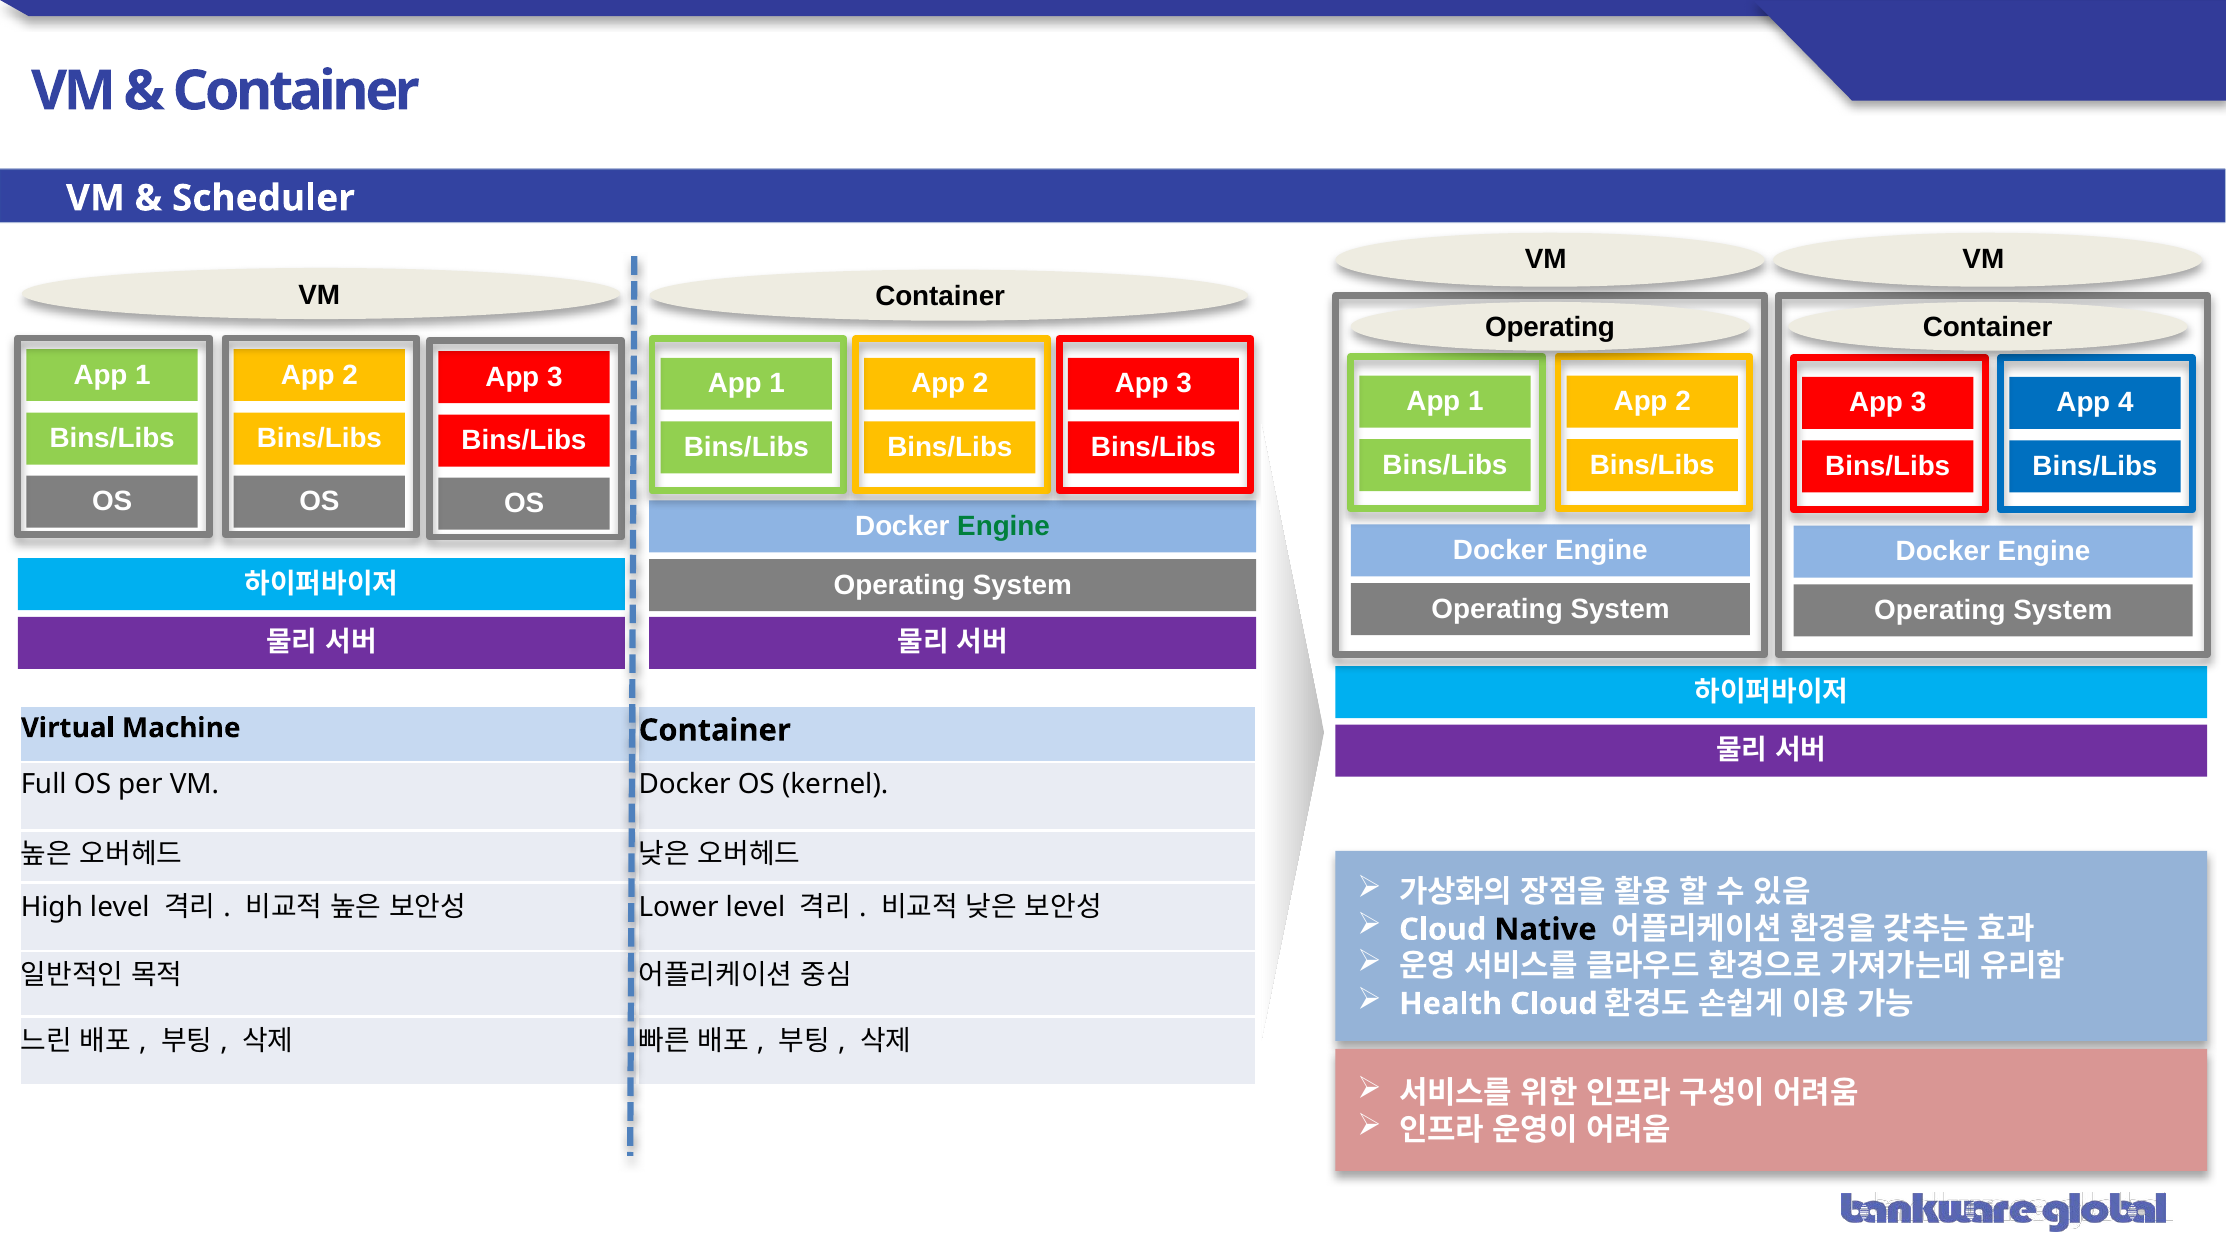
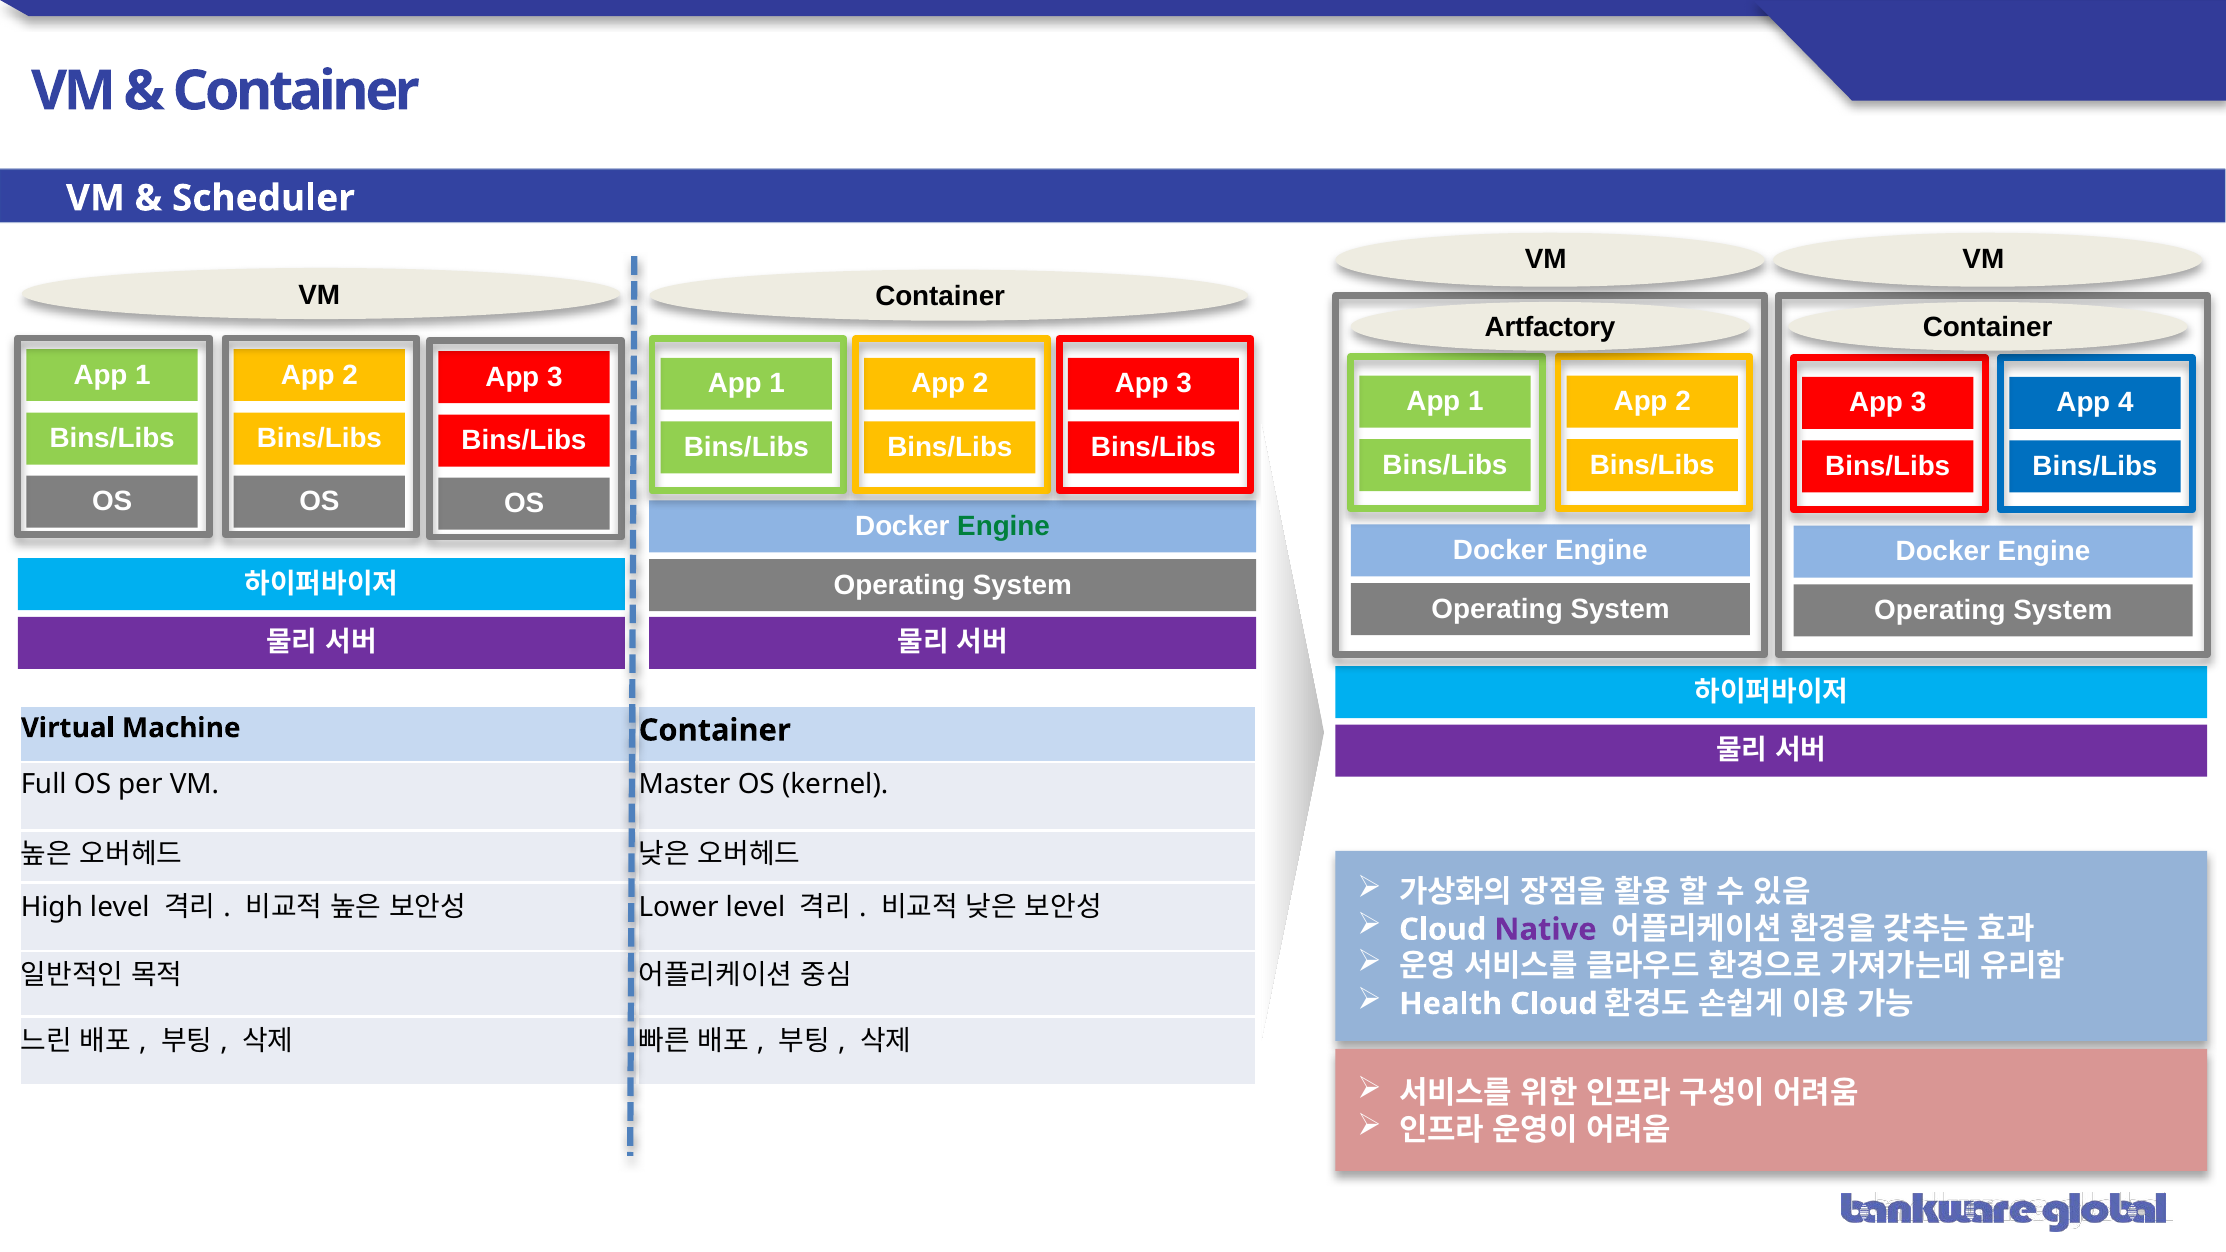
Operating: Operating -> Artfactory (1550, 327)
VM Docker: Docker -> Master (685, 784)
Native colour: black -> purple (1546, 930)
